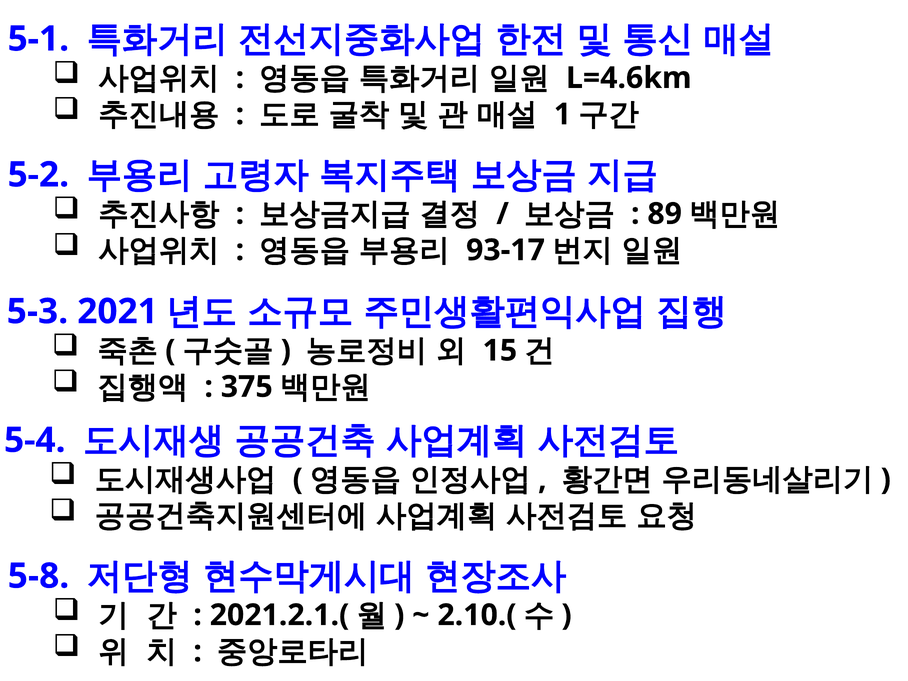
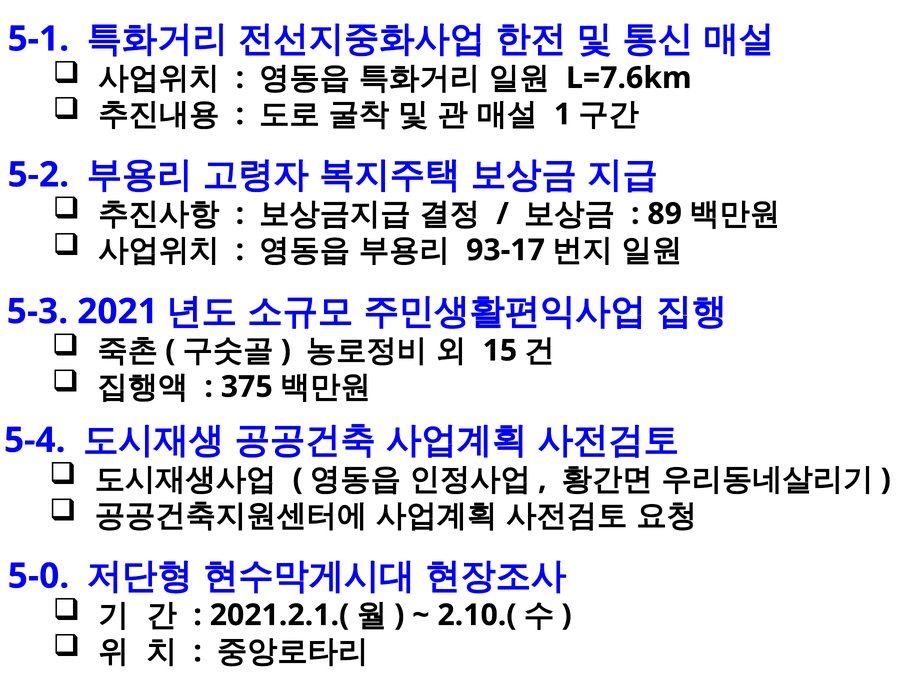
L=4.6km: L=4.6km -> L=7.6km (629, 78)
5-8: 5-8 -> 5-0 (38, 576)
